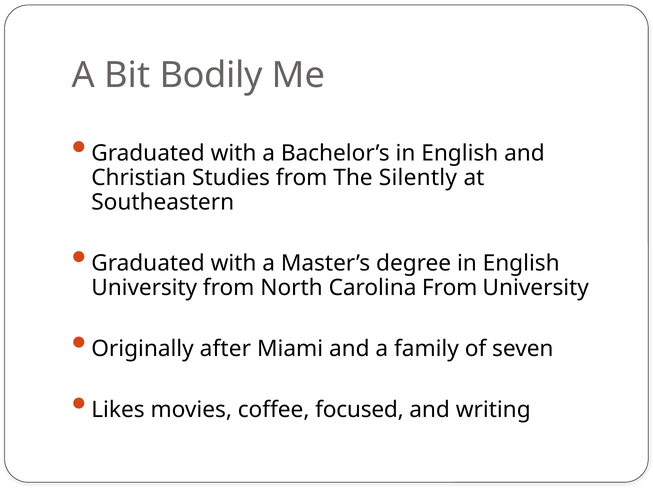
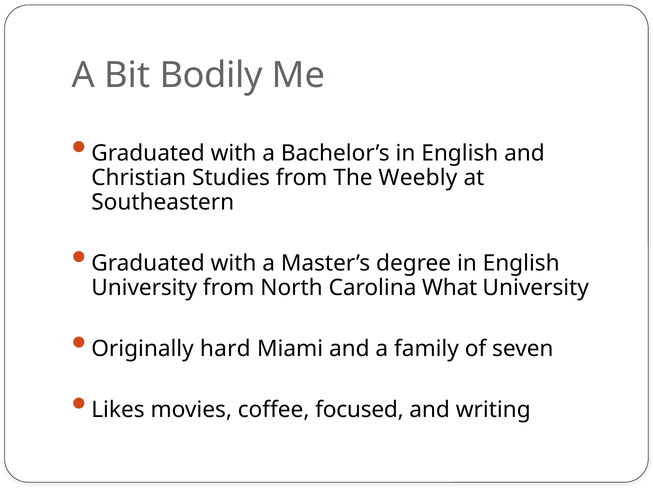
Silently: Silently -> Weebly (418, 178)
Carolina From: From -> What (450, 288)
after: after -> hard (225, 349)
